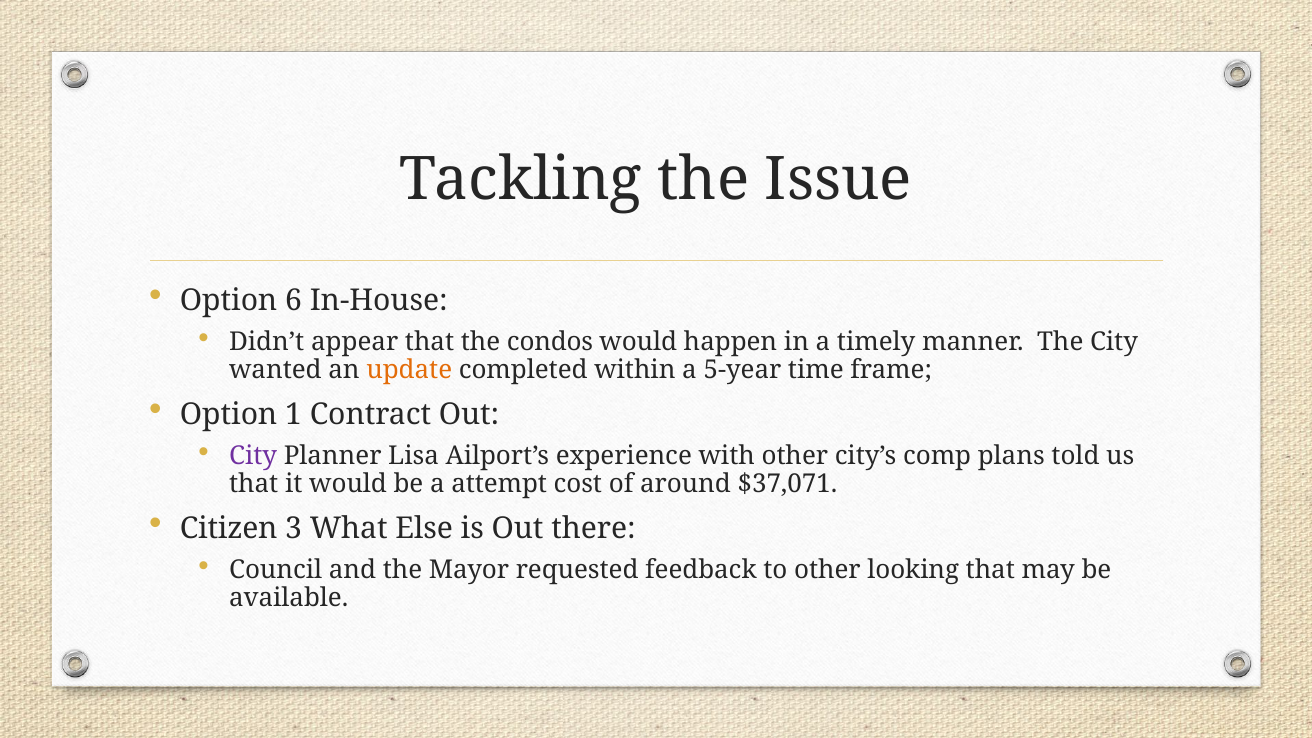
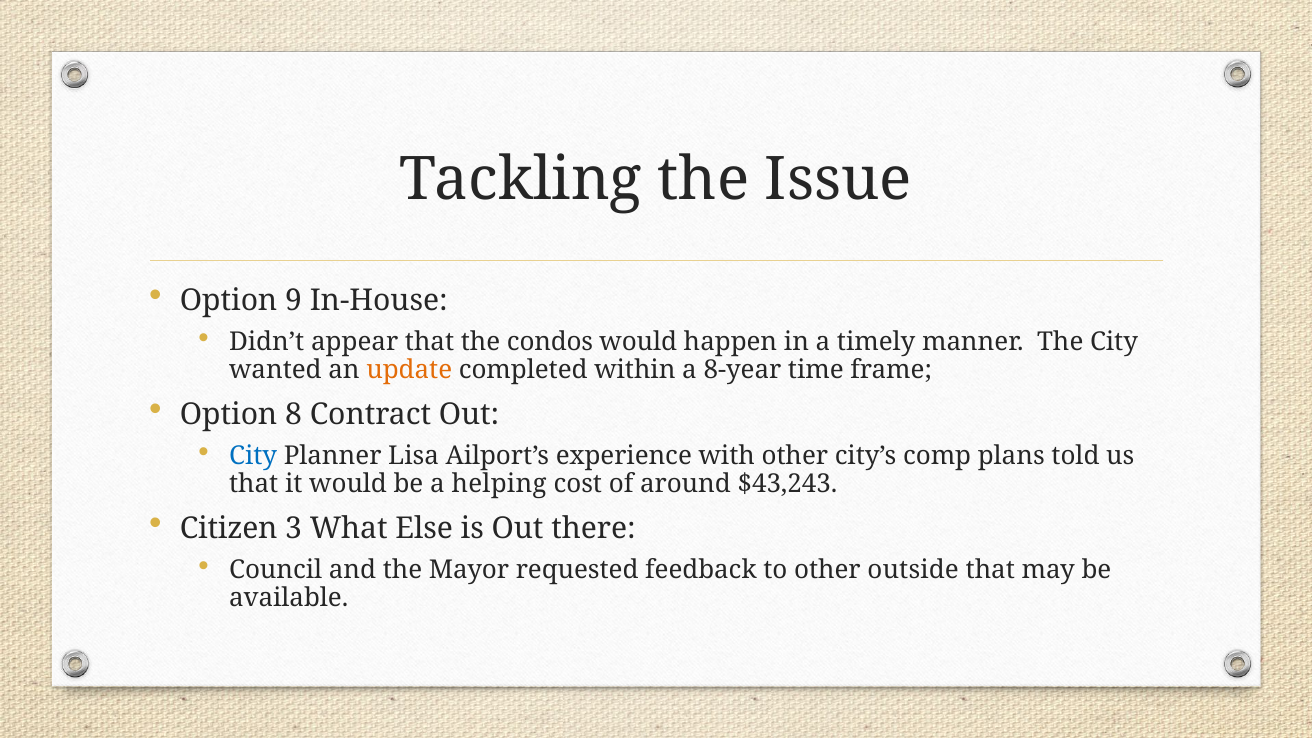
6: 6 -> 9 (294, 300)
5-year: 5-year -> 8-year (742, 370)
1: 1 -> 8 (294, 414)
City colour: purple -> blue (253, 456)
attempt: attempt -> helping (499, 484)
$37,071: $37,071 -> $43,243 (787, 484)
looking: looking -> outside (913, 570)
